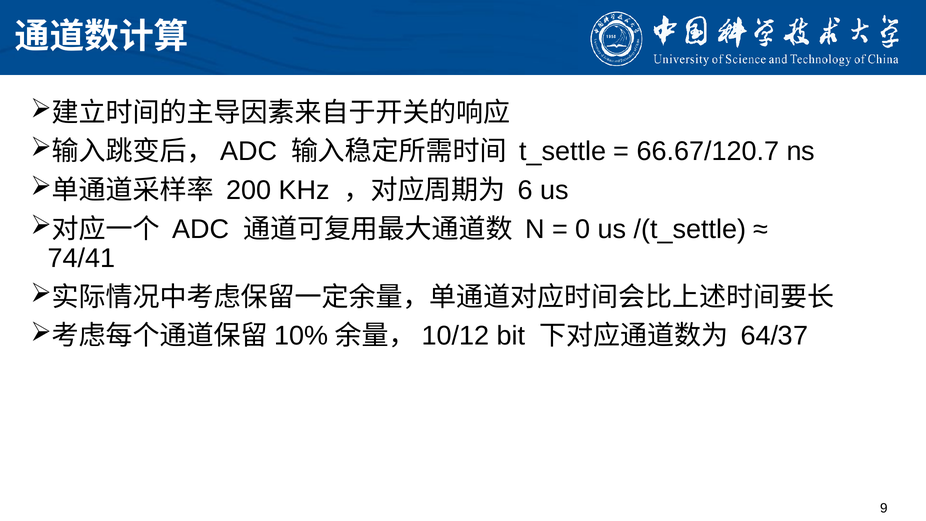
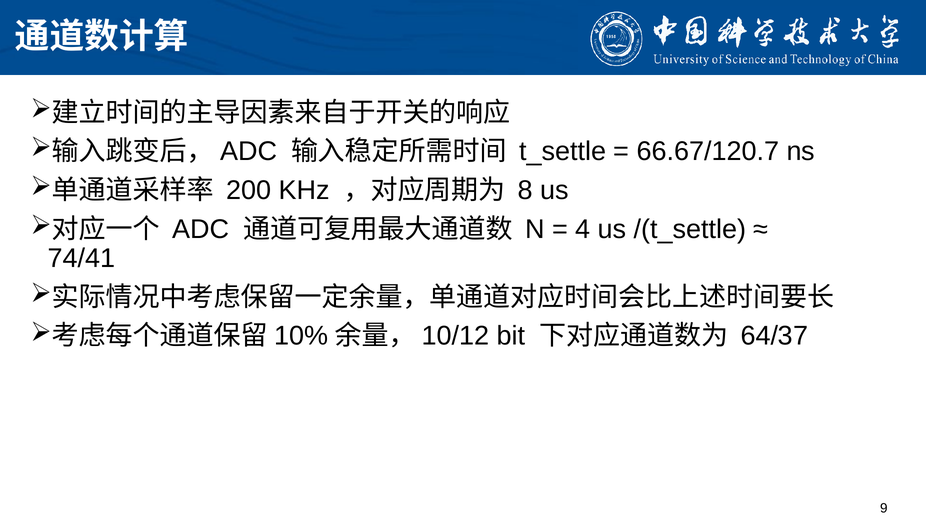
6: 6 -> 8 (525, 190)
0: 0 -> 4 (583, 229)
